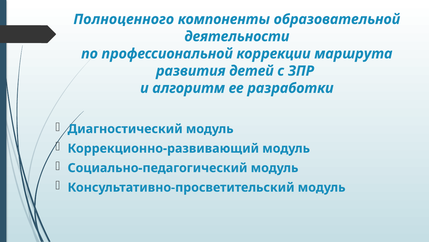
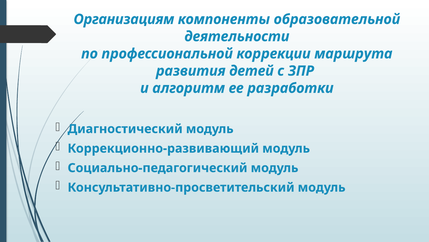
Полноценного: Полноценного -> Организациям (124, 19)
